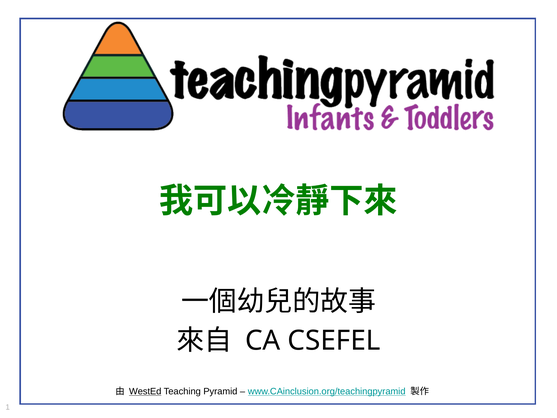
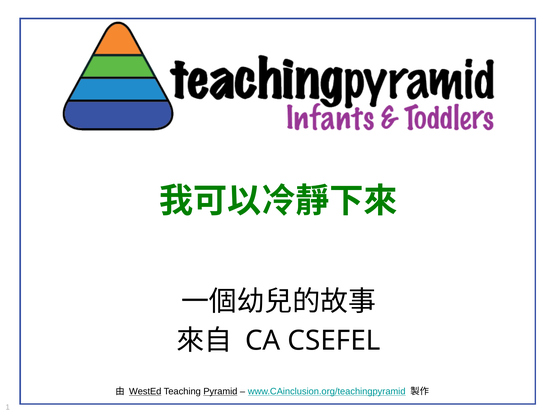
Pyramid underline: none -> present (220, 391)
